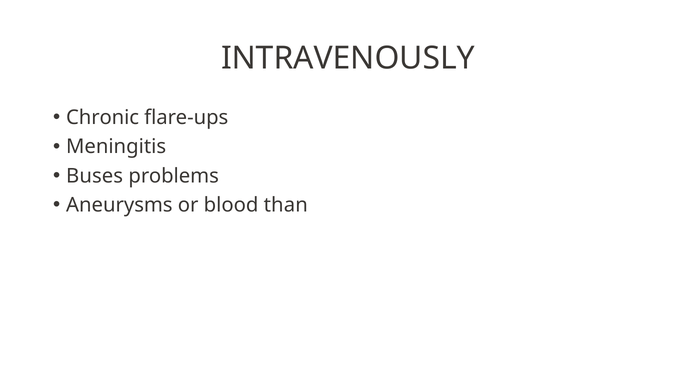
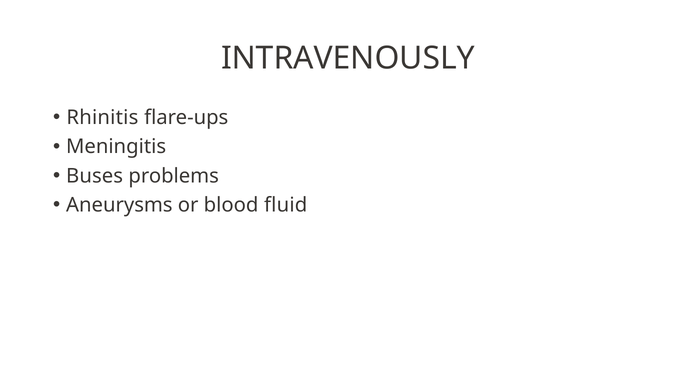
Chronic: Chronic -> Rhinitis (102, 118)
than: than -> fluid (286, 205)
